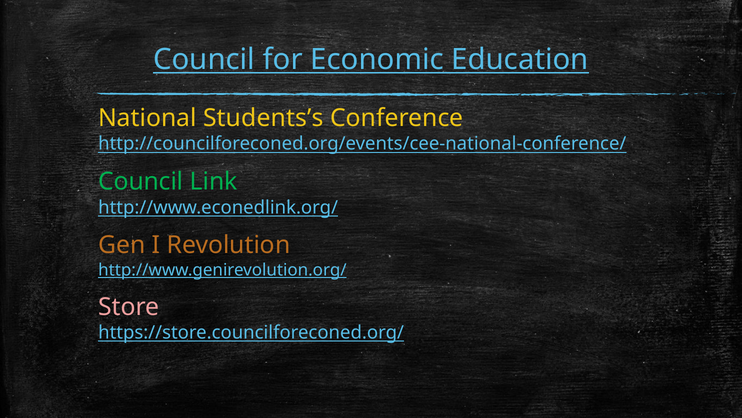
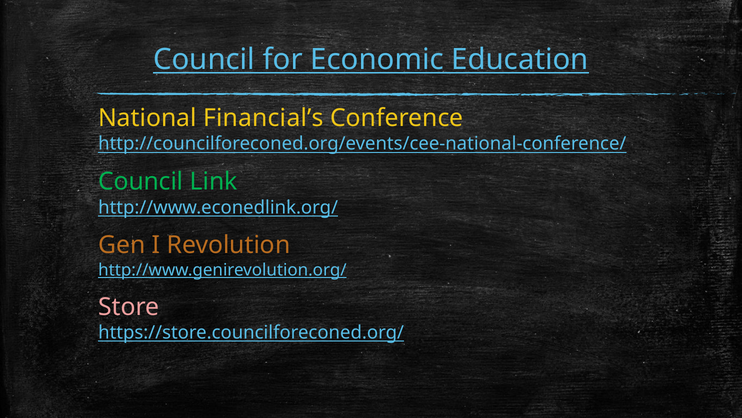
Students’s: Students’s -> Financial’s (263, 118)
